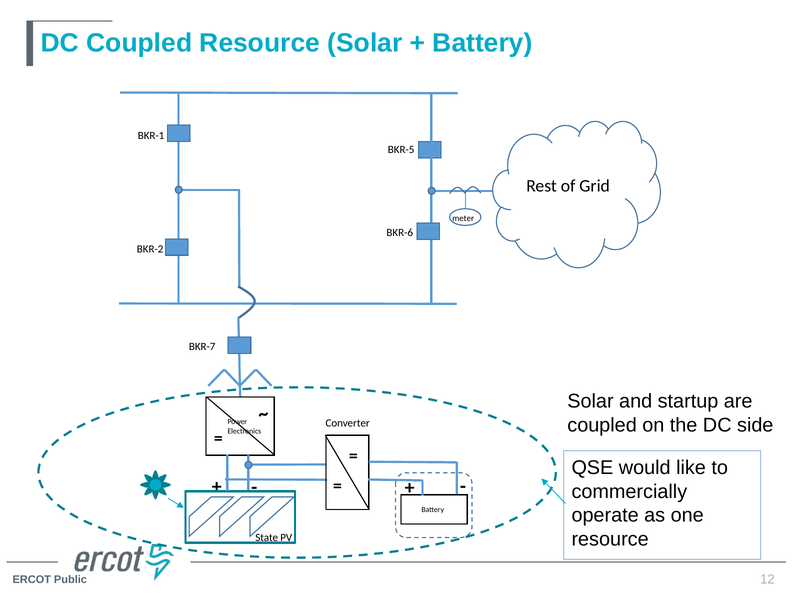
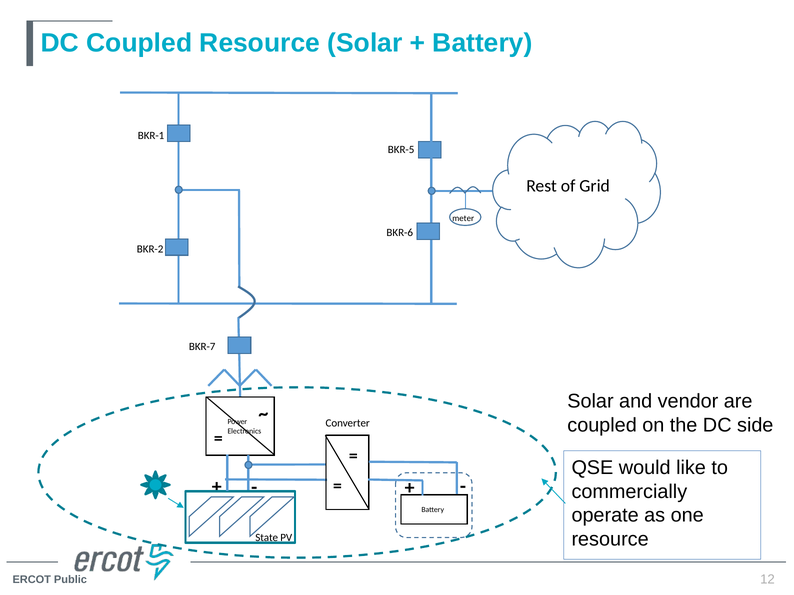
startup: startup -> vendor (688, 402)
